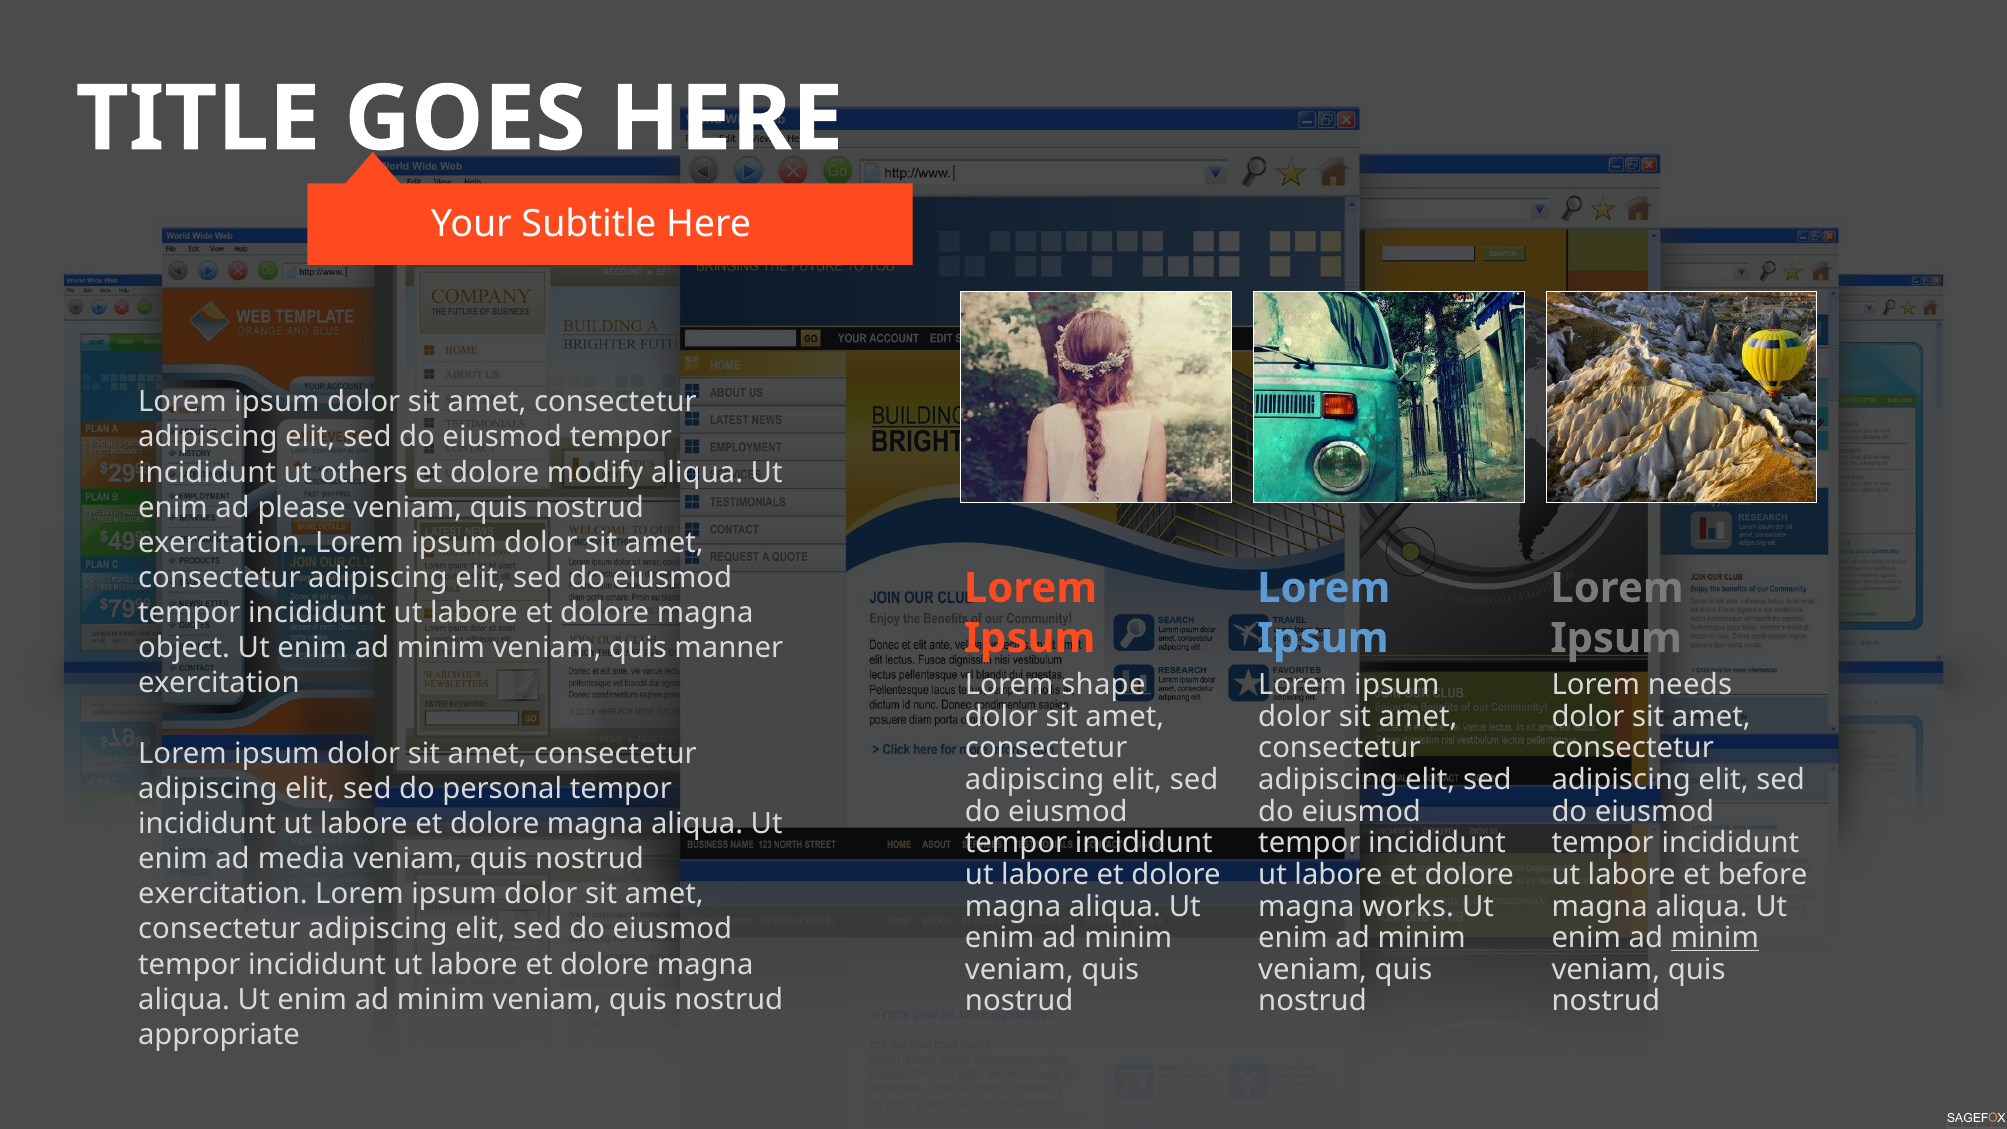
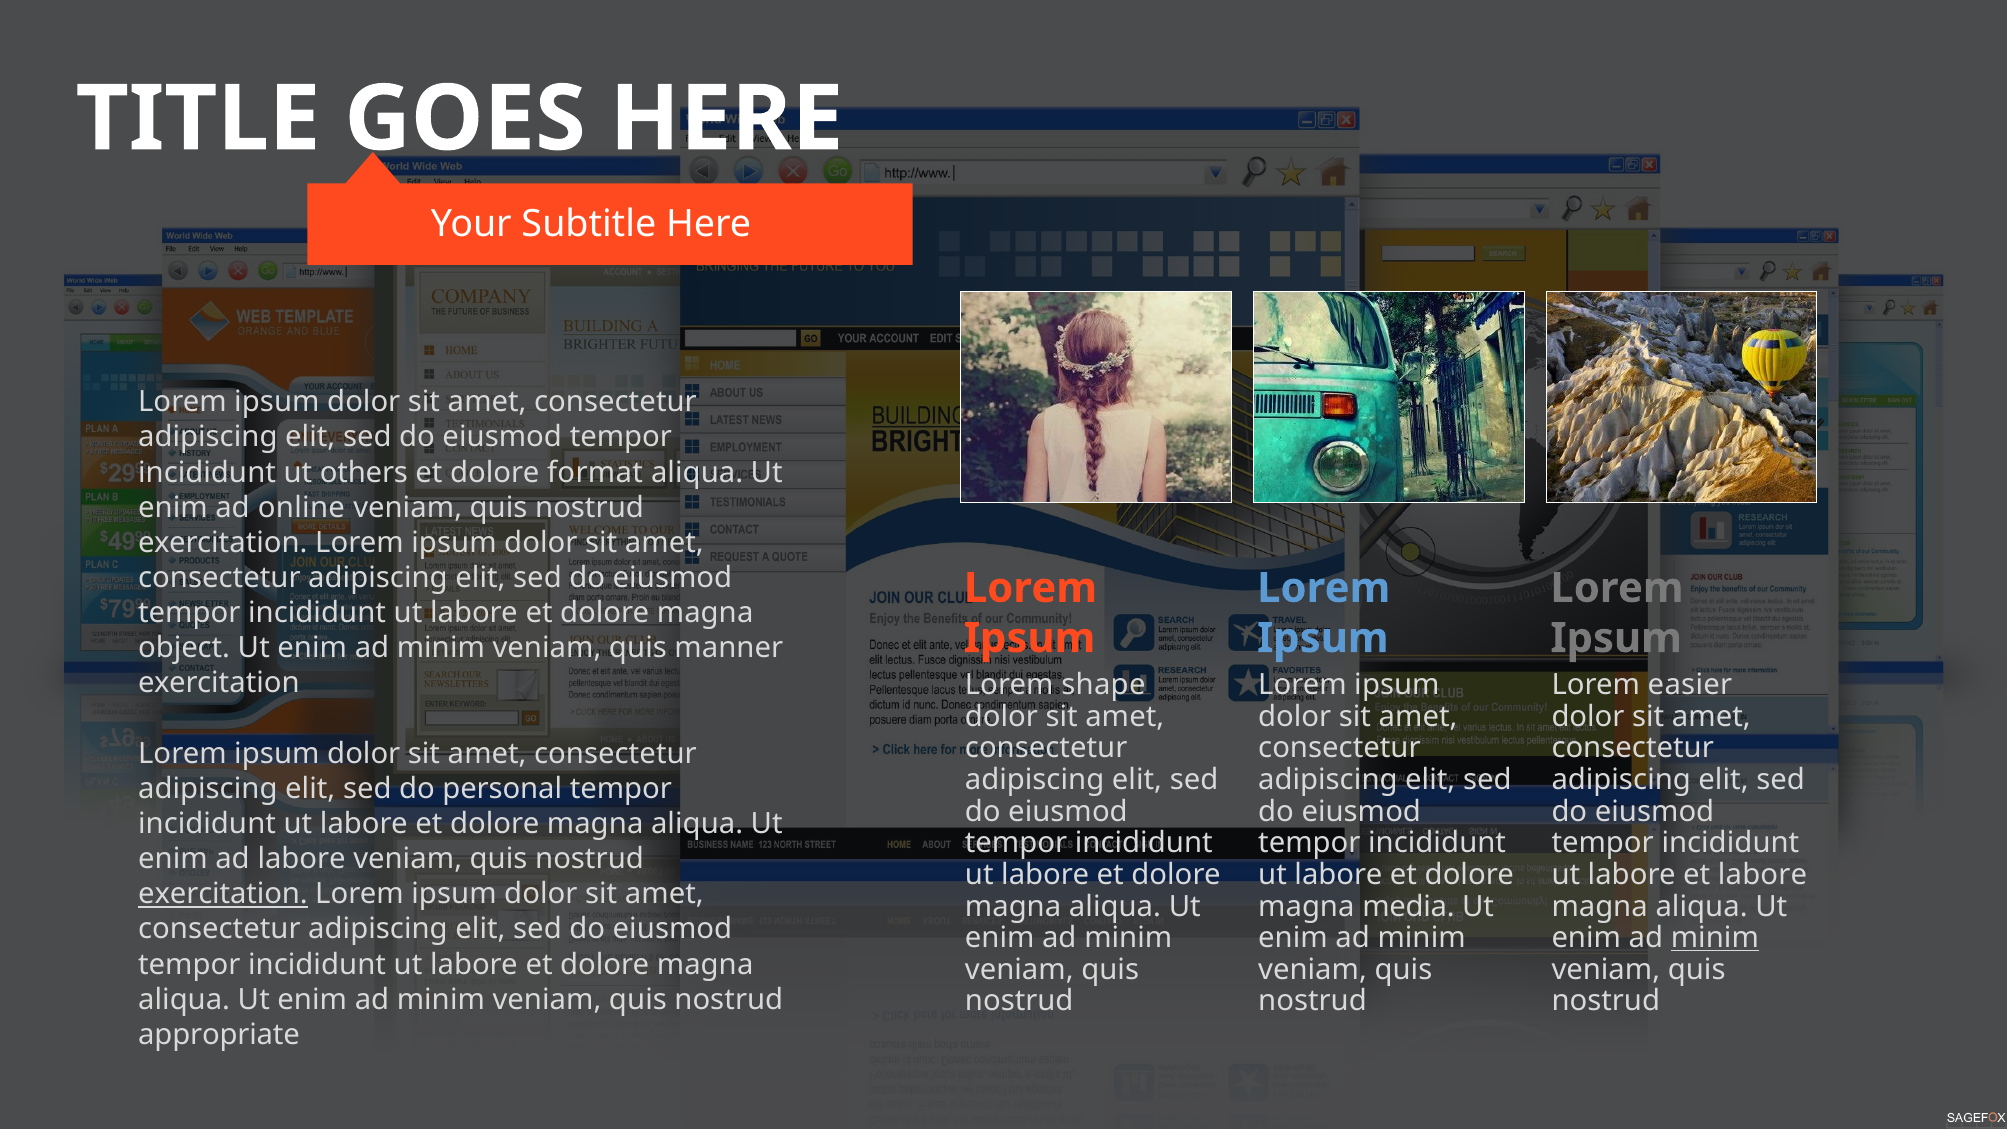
modify: modify -> format (595, 472)
please: please -> online (301, 508)
needs: needs -> easier (1690, 685)
ad media: media -> labore (302, 859)
et before: before -> labore (1762, 875)
exercitation underline: none -> present (223, 894)
works: works -> media (1408, 906)
